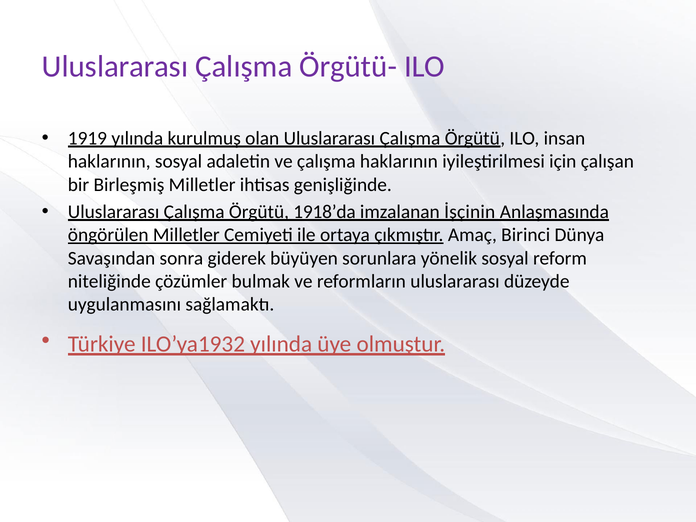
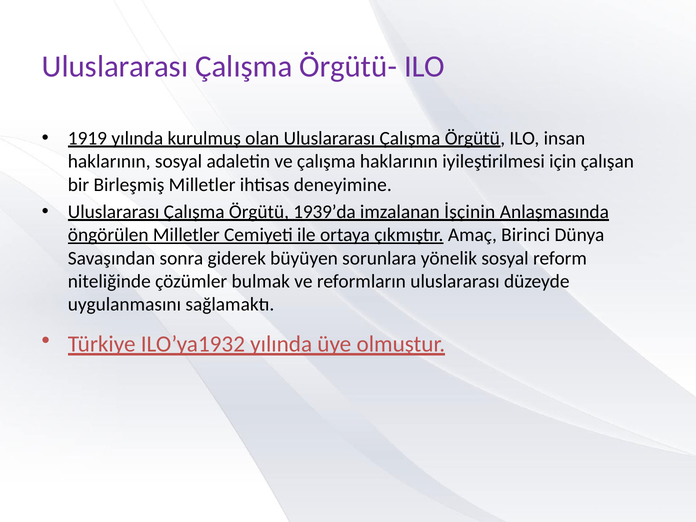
genişliğinde: genişliğinde -> deneyimine (343, 185)
1918’da: 1918’da -> 1939’da (325, 212)
